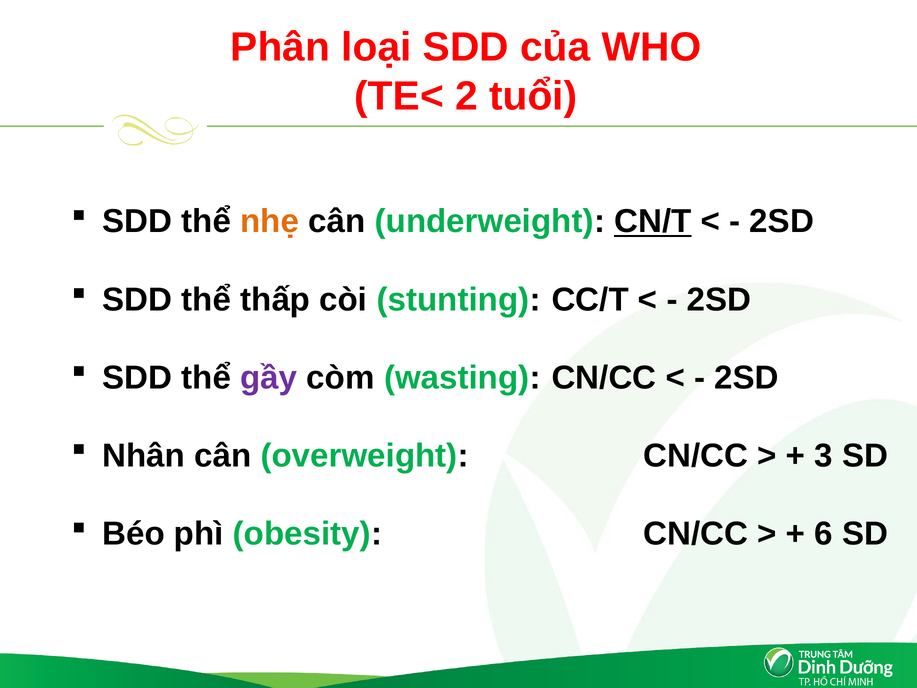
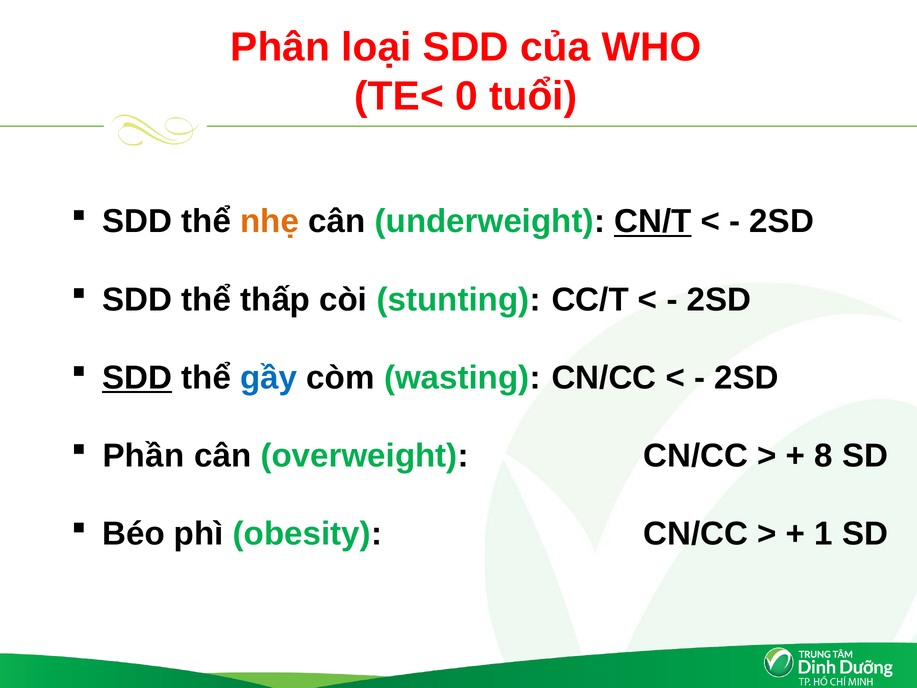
2: 2 -> 0 (467, 96)
SDD underline: none -> present (137, 378)
gầy colour: purple -> blue (269, 378)
Nhân: Nhân -> Phần (143, 456)
3: 3 -> 8 (824, 456)
6: 6 -> 1 (824, 534)
